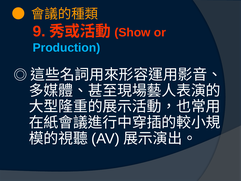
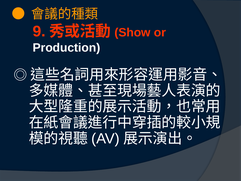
Production colour: light blue -> white (66, 48)
